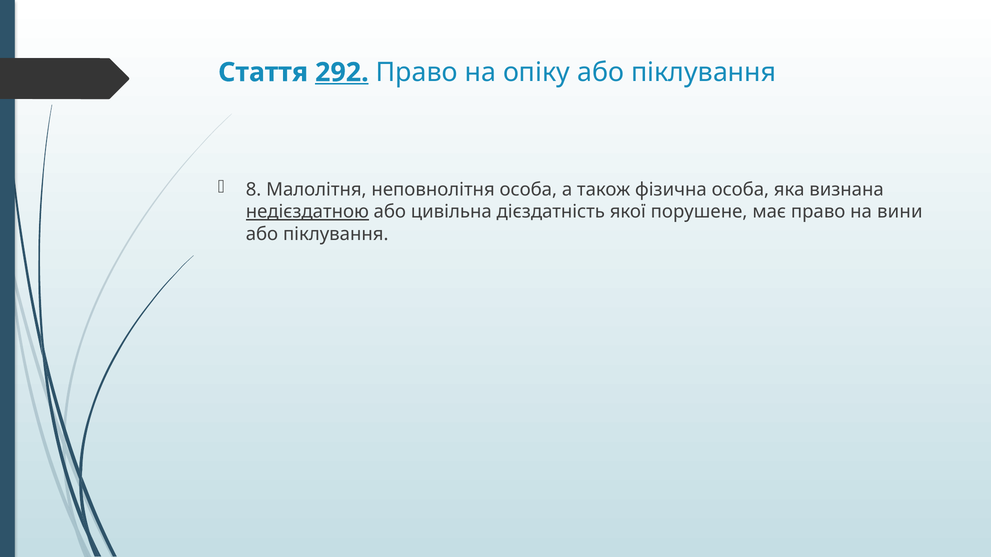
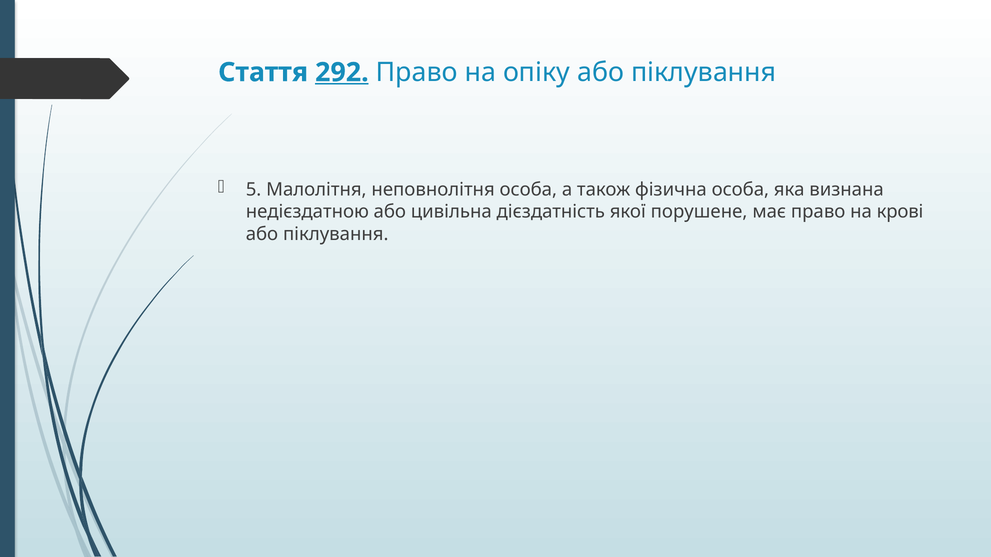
8: 8 -> 5 (254, 190)
недієздатною underline: present -> none (307, 212)
вини: вини -> крові (900, 212)
